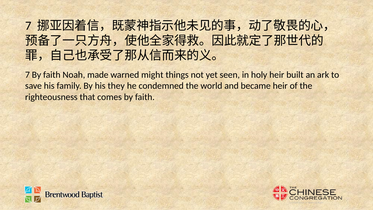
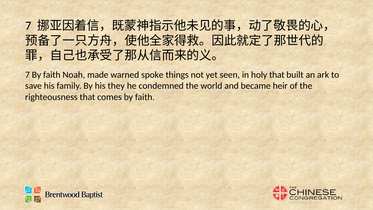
might: might -> spoke (152, 75)
holy heir: heir -> that (277, 75)
